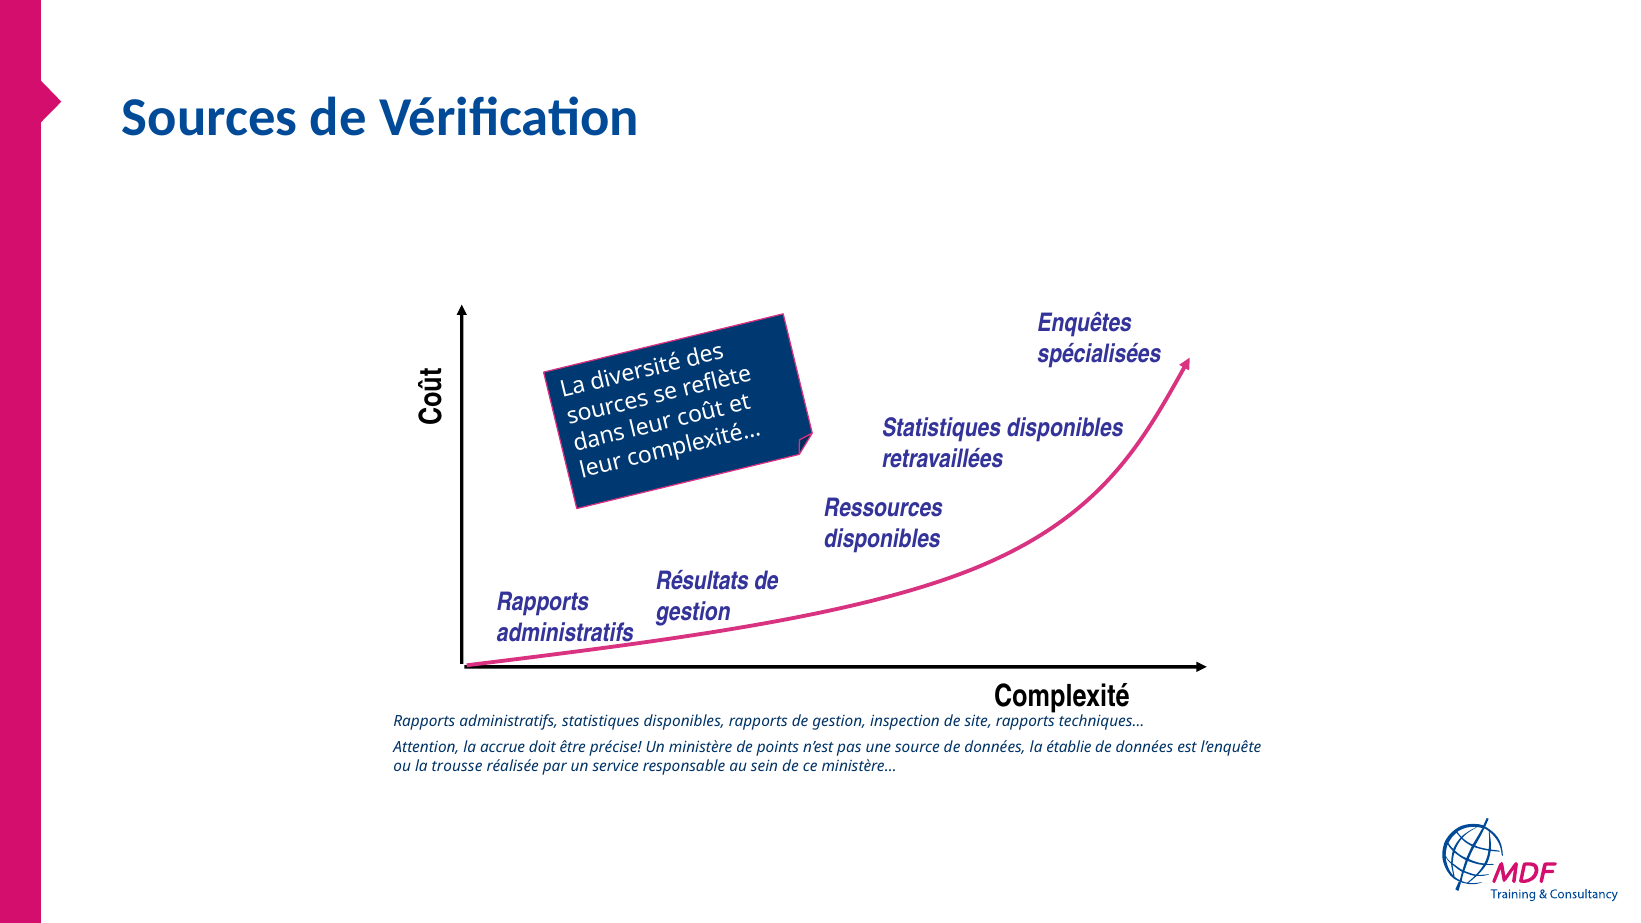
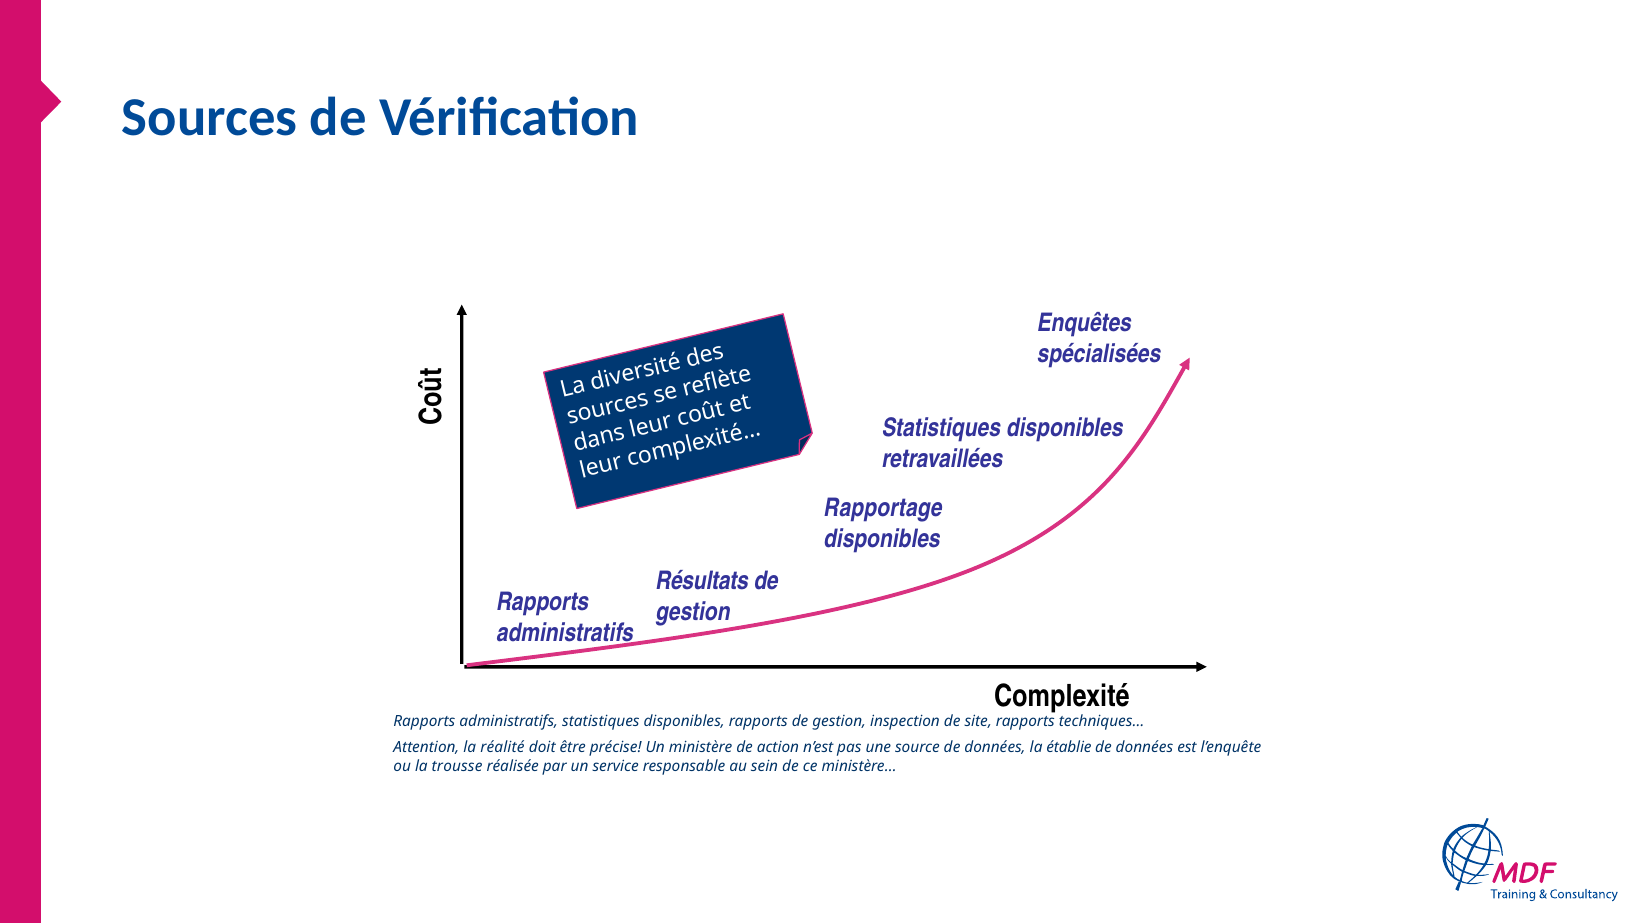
Ressources: Ressources -> Rapportage (883, 508)
accrue: accrue -> réalité (502, 748)
points: points -> action (778, 748)
